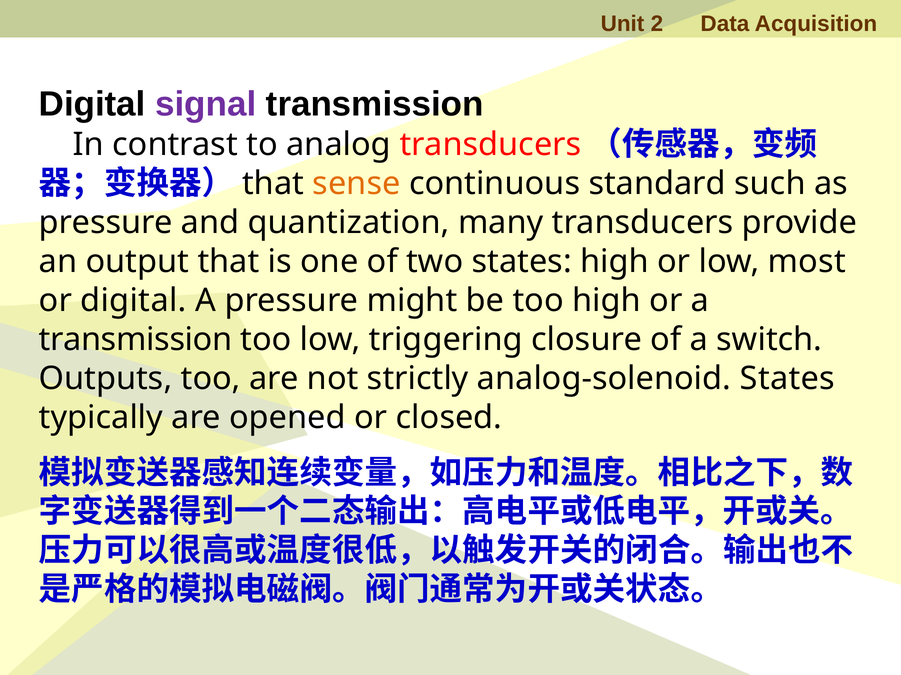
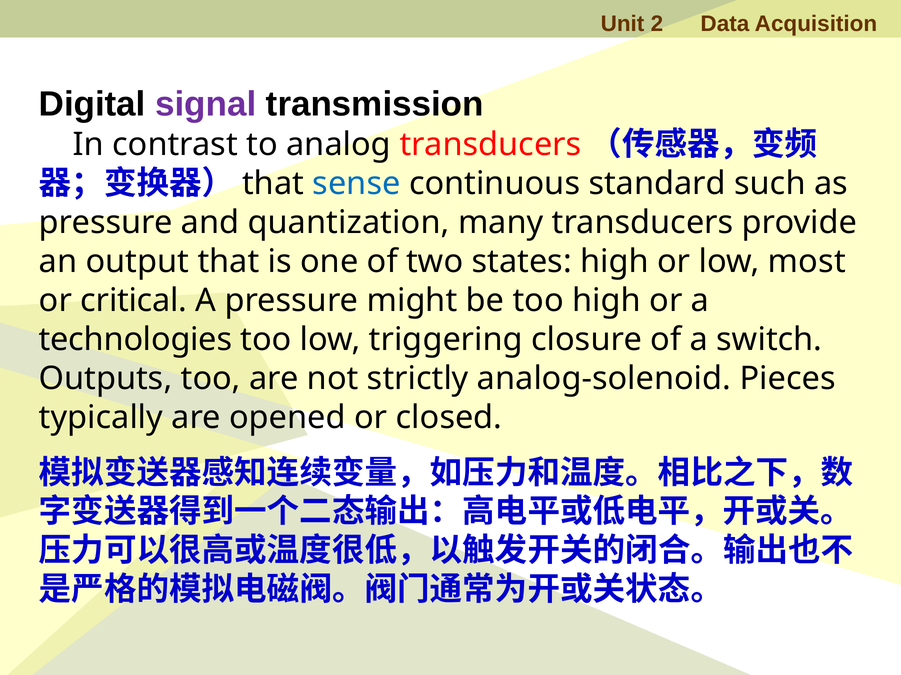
sense colour: orange -> blue (356, 184)
or digital: digital -> critical (134, 301)
transmission: transmission -> technologies (136, 340)
analog-solenoid States: States -> Pieces (788, 379)
